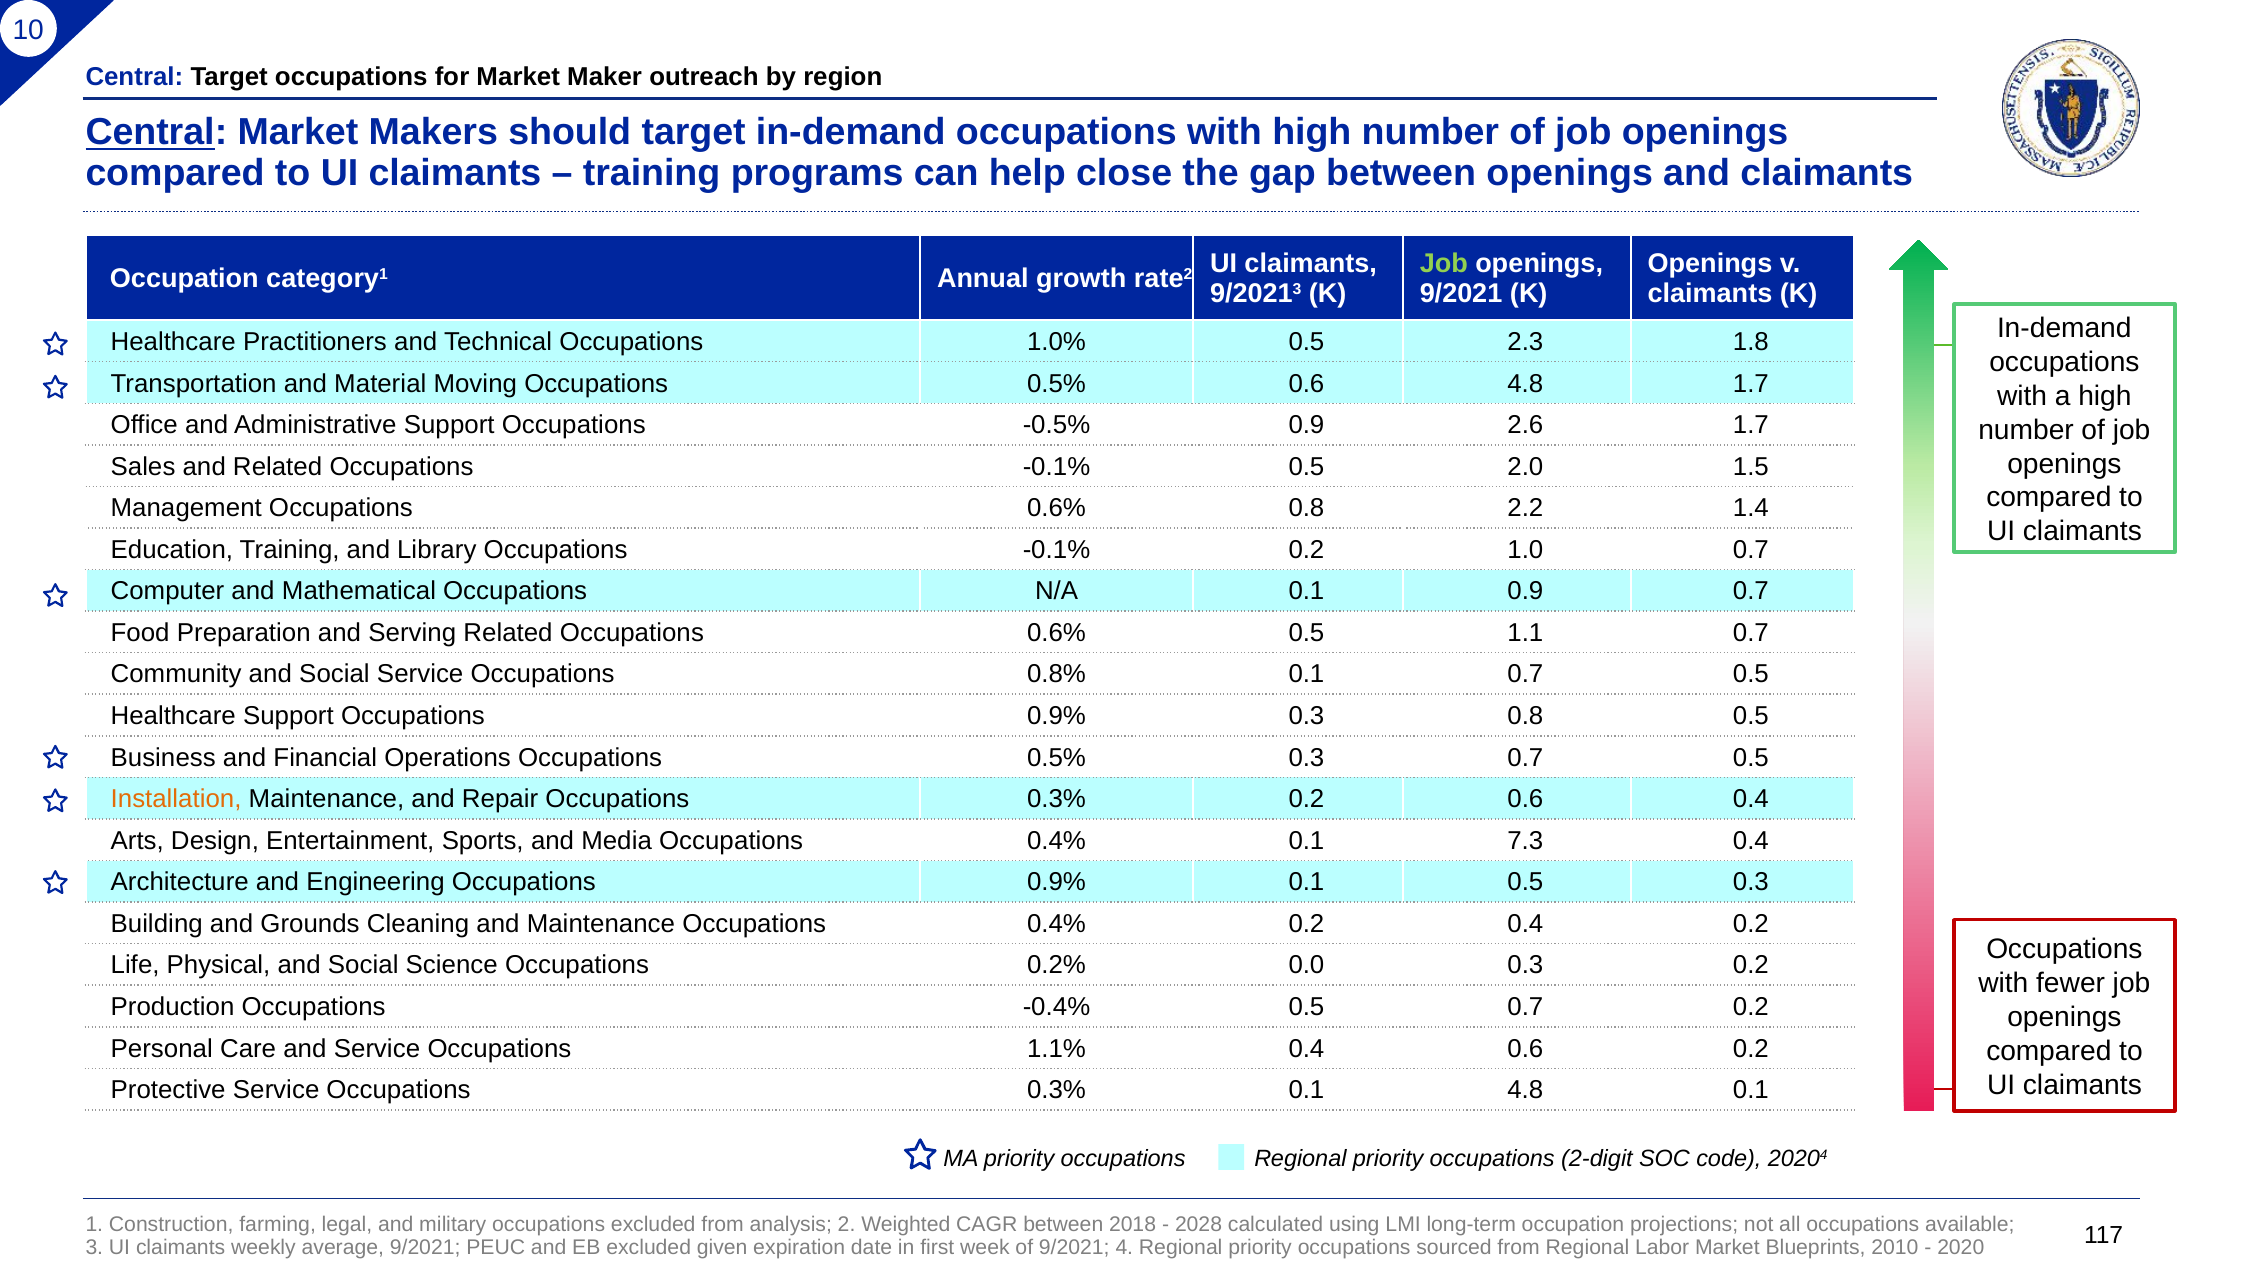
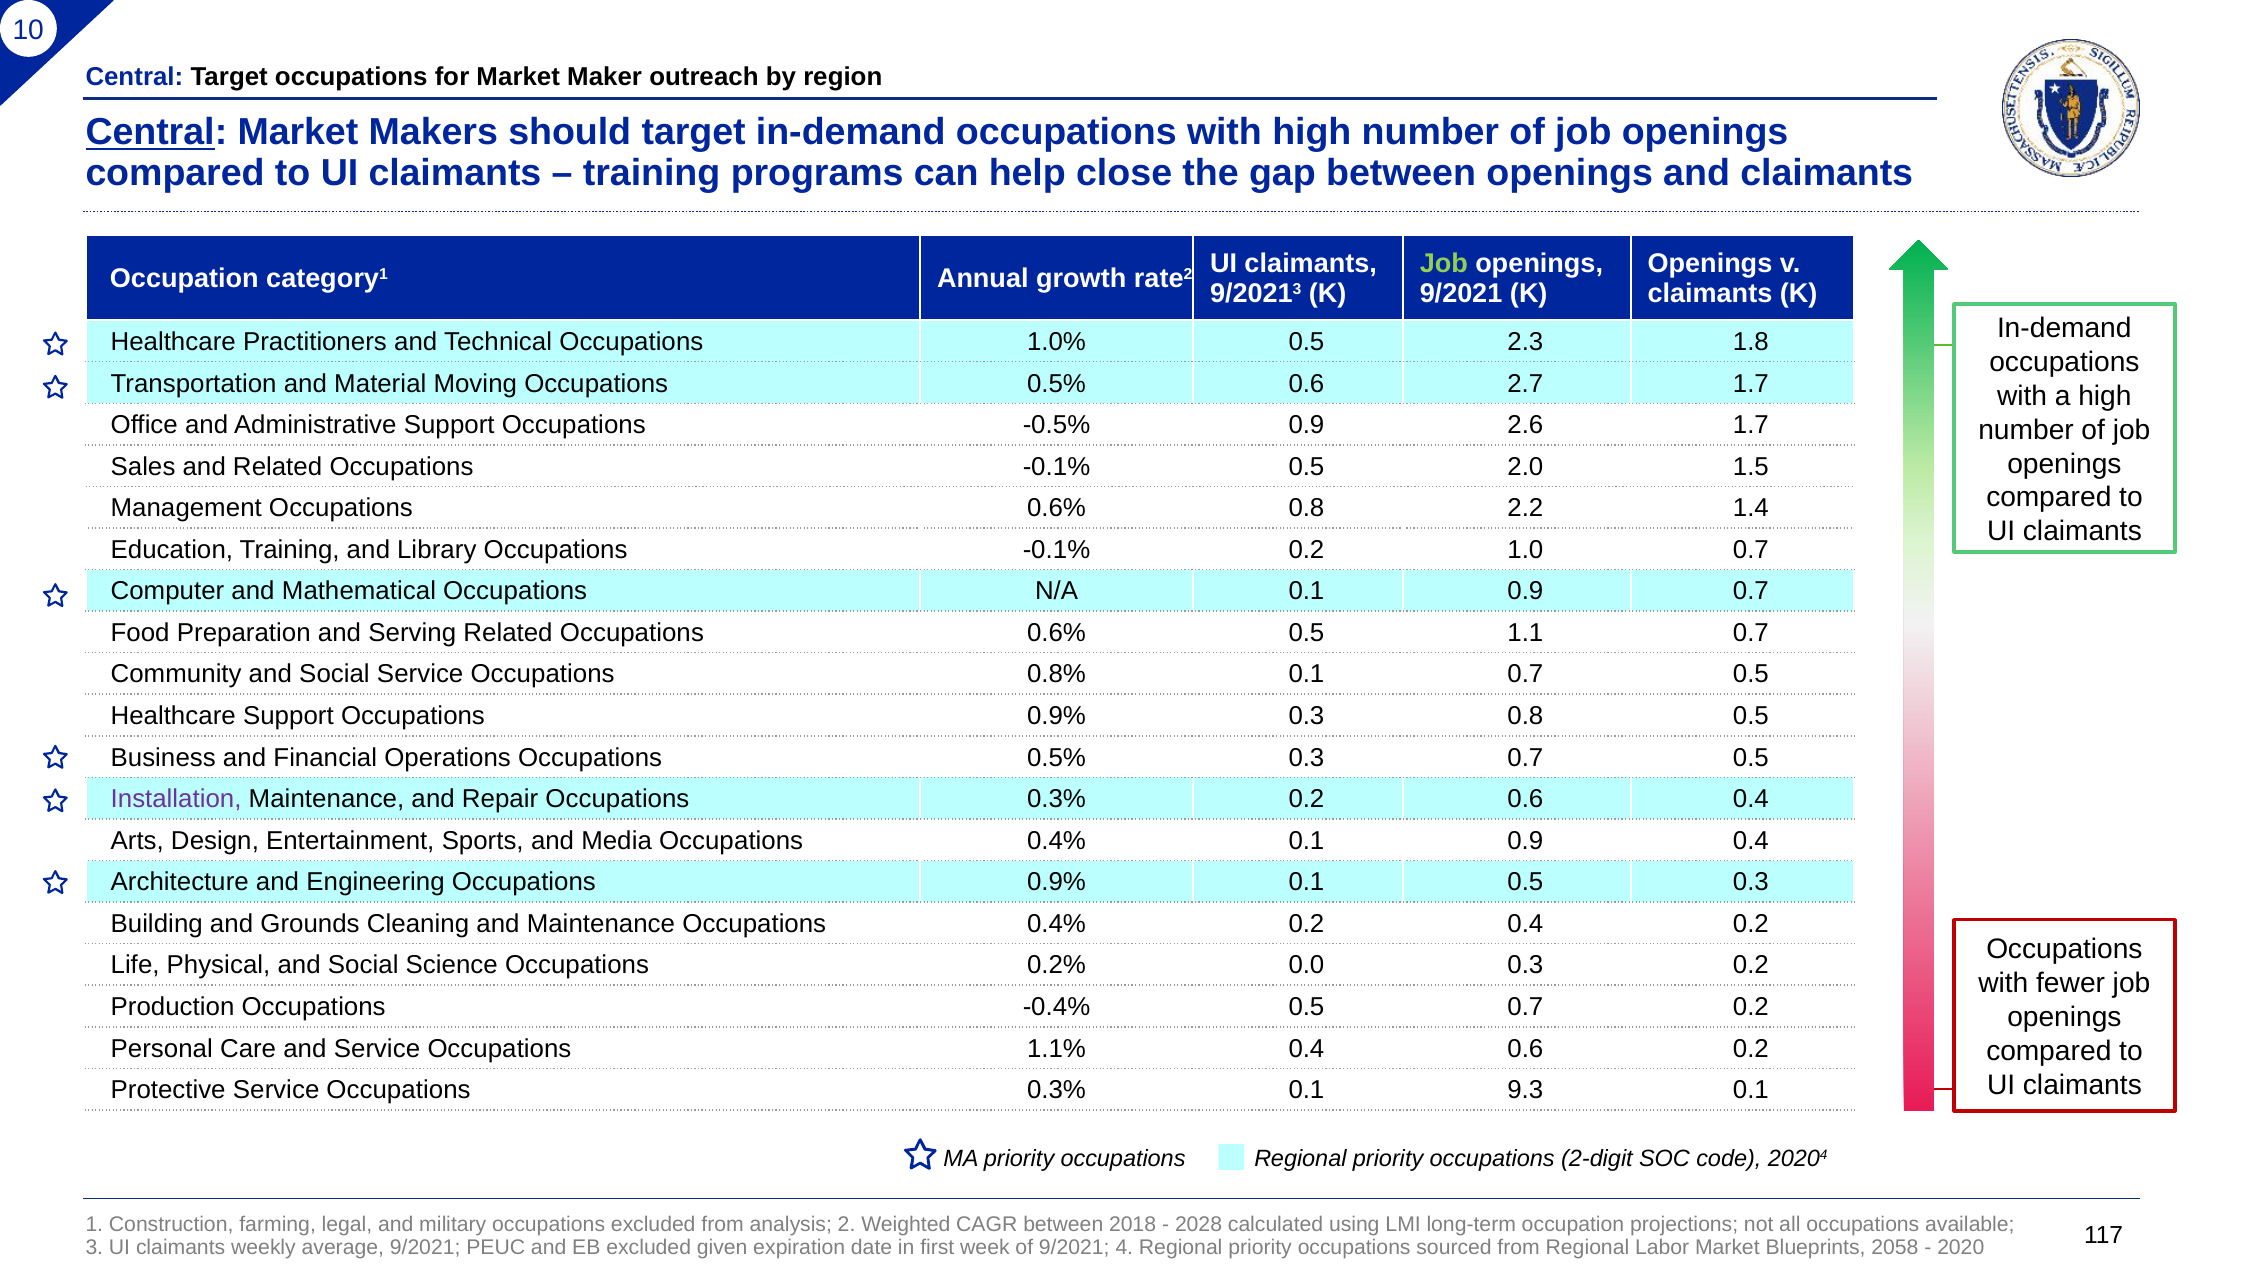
0.6 4.8: 4.8 -> 2.7 (1525, 383)
Installation colour: orange -> purple (176, 799)
0.4% 0.1 7.3: 7.3 -> 0.9 (1525, 841)
0.1 4.8: 4.8 -> 9.3 (1525, 1090)
2010: 2010 -> 2058 (1895, 1247)
